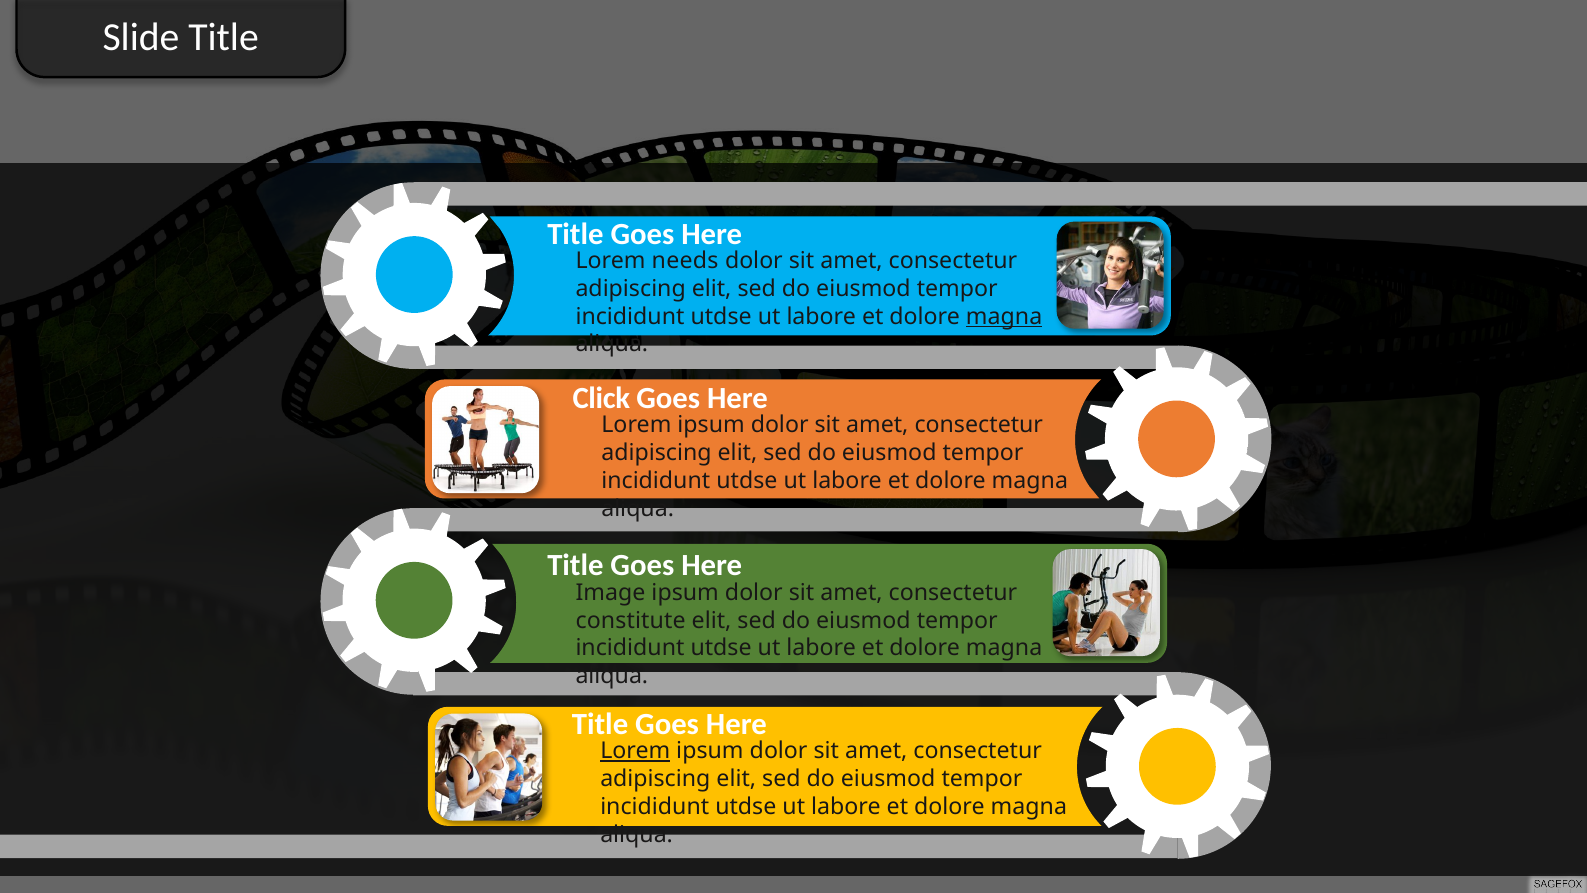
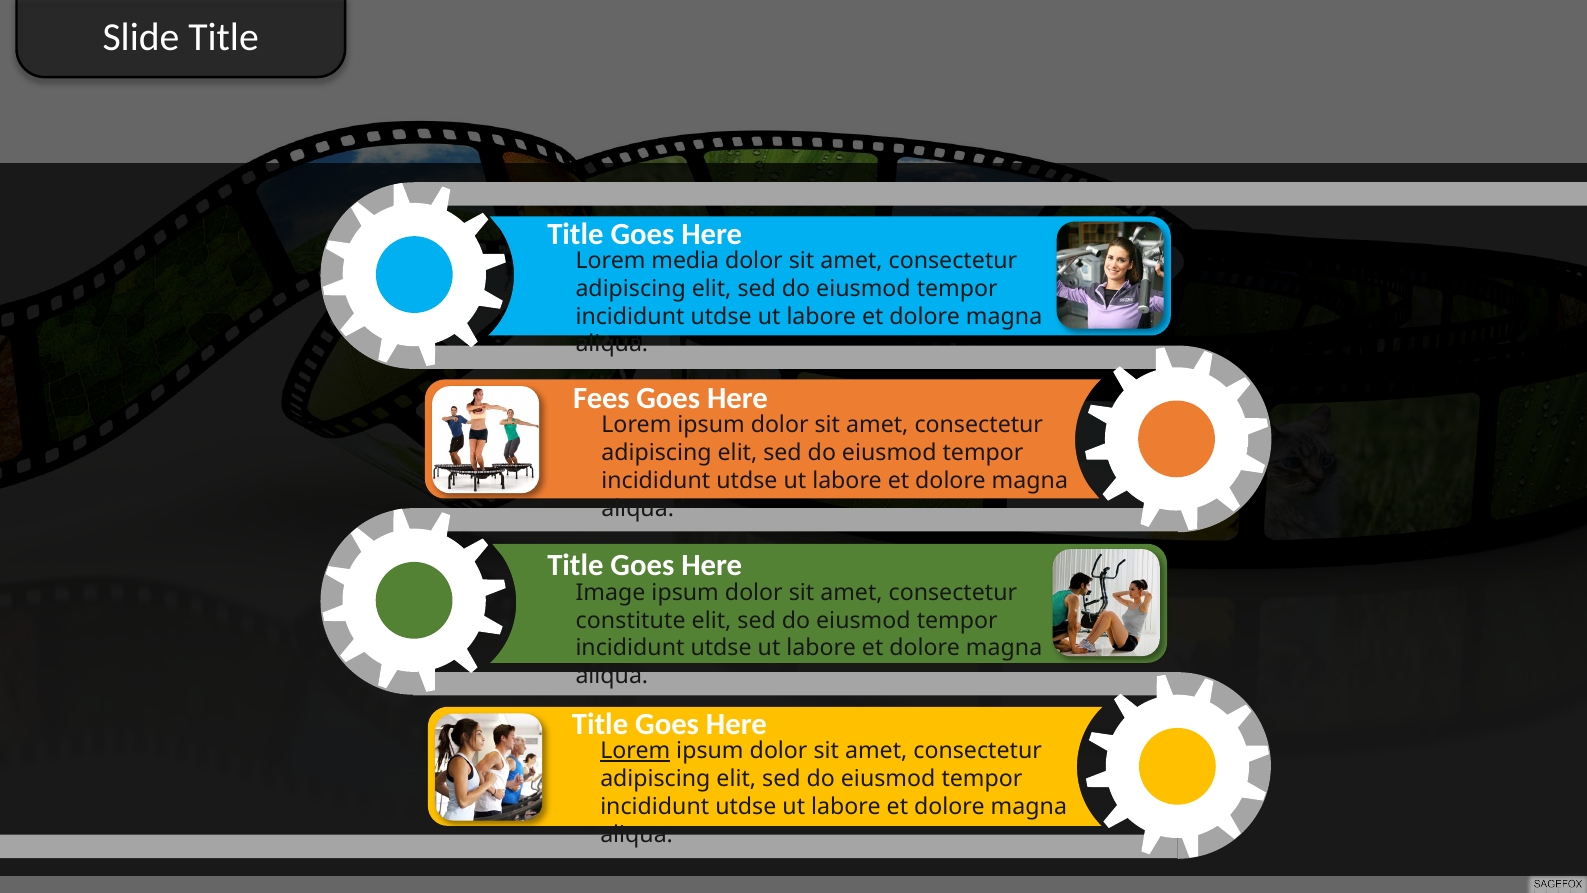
needs: needs -> media (685, 261)
magna underline: present -> none (1004, 316)
Click: Click -> Fees (601, 398)
